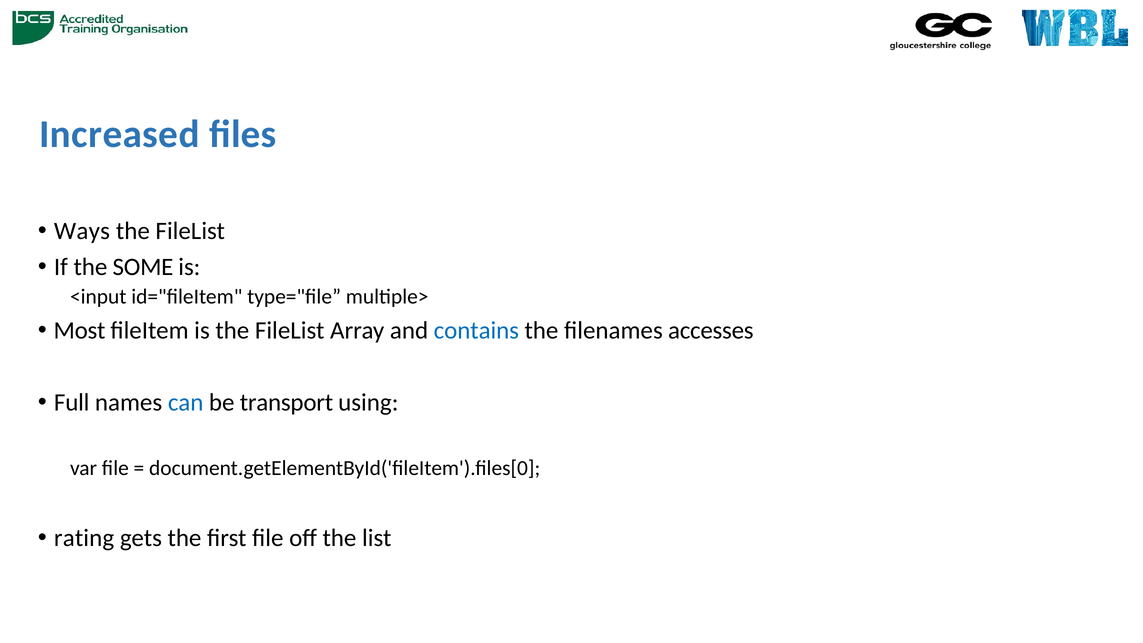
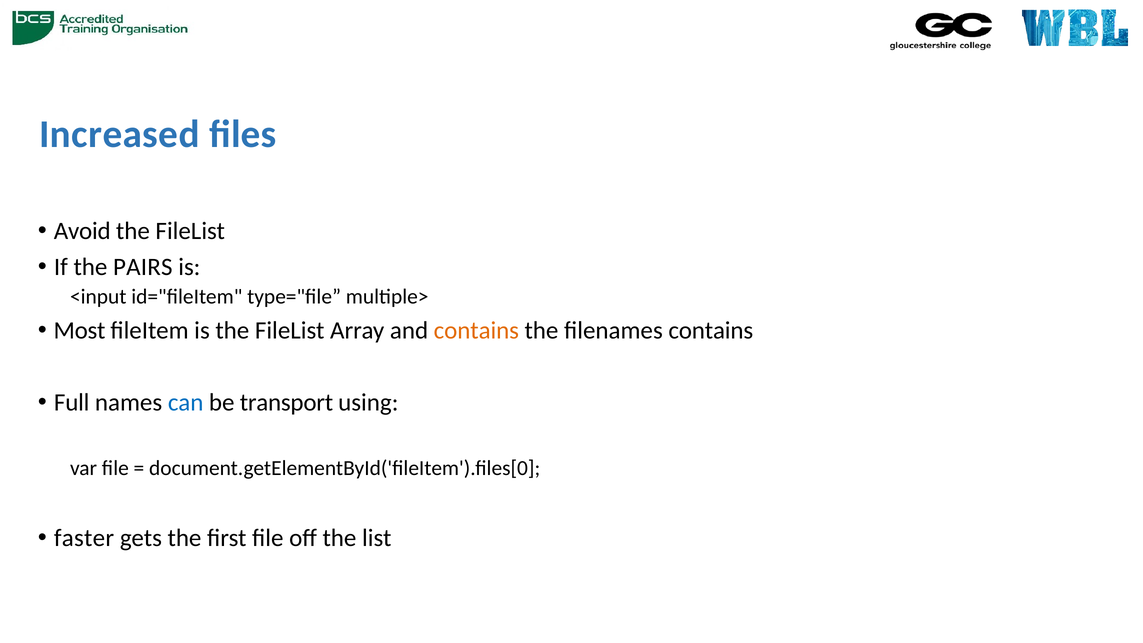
Ways: Ways -> Avoid (82, 231)
SOME: SOME -> PAIRS (143, 267)
contains colour: blue -> orange (476, 331)
filenames accesses: accesses -> contains (711, 331)
rating: rating -> faster (84, 538)
